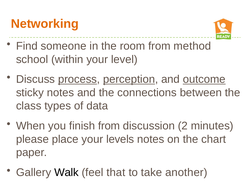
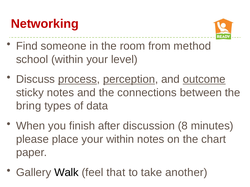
Networking colour: orange -> red (45, 24)
class: class -> bring (29, 106)
finish from: from -> after (109, 126)
2: 2 -> 8 (183, 126)
your levels: levels -> within (120, 140)
